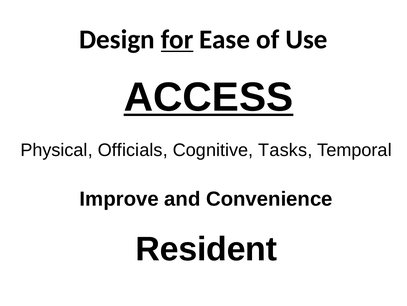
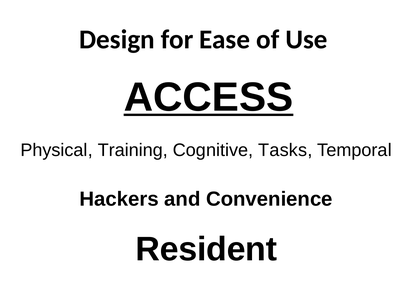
for underline: present -> none (177, 40)
Officials: Officials -> Training (133, 150)
Improve: Improve -> Hackers (119, 199)
